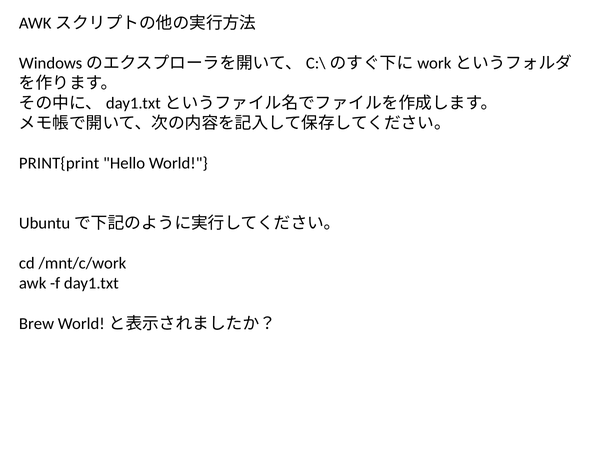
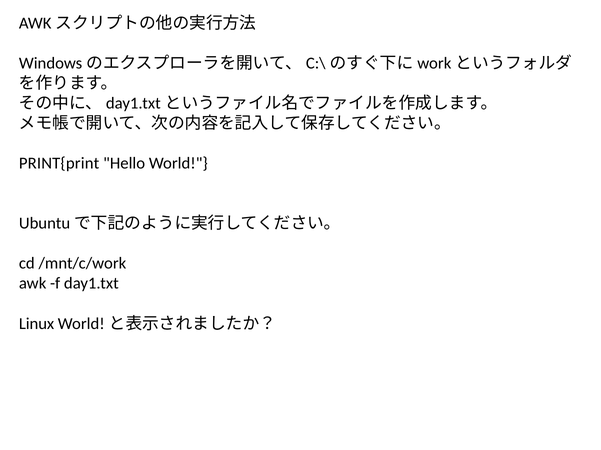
Brew: Brew -> Linux (37, 324)
